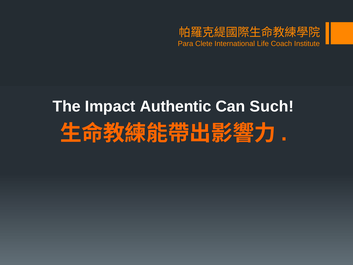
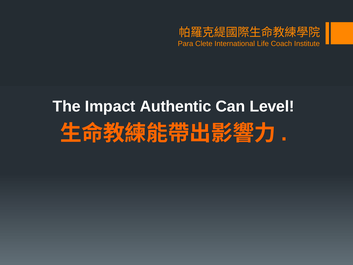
Such: Such -> Level (272, 106)
